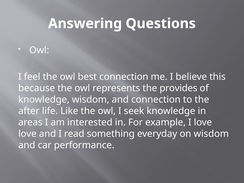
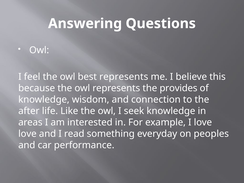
best connection: connection -> represents (124, 77)
on wisdom: wisdom -> peoples (211, 134)
